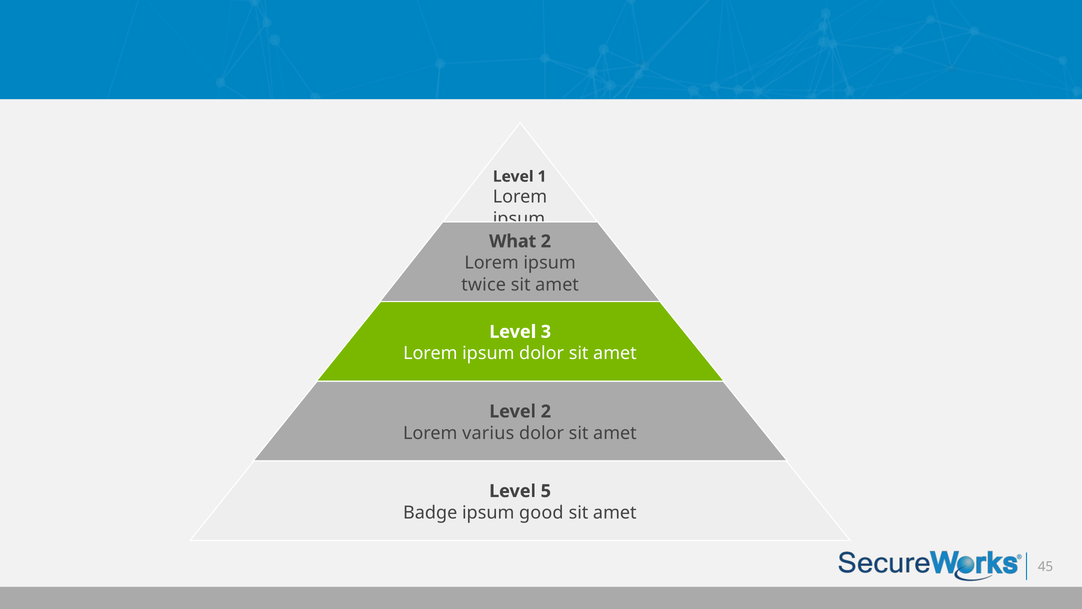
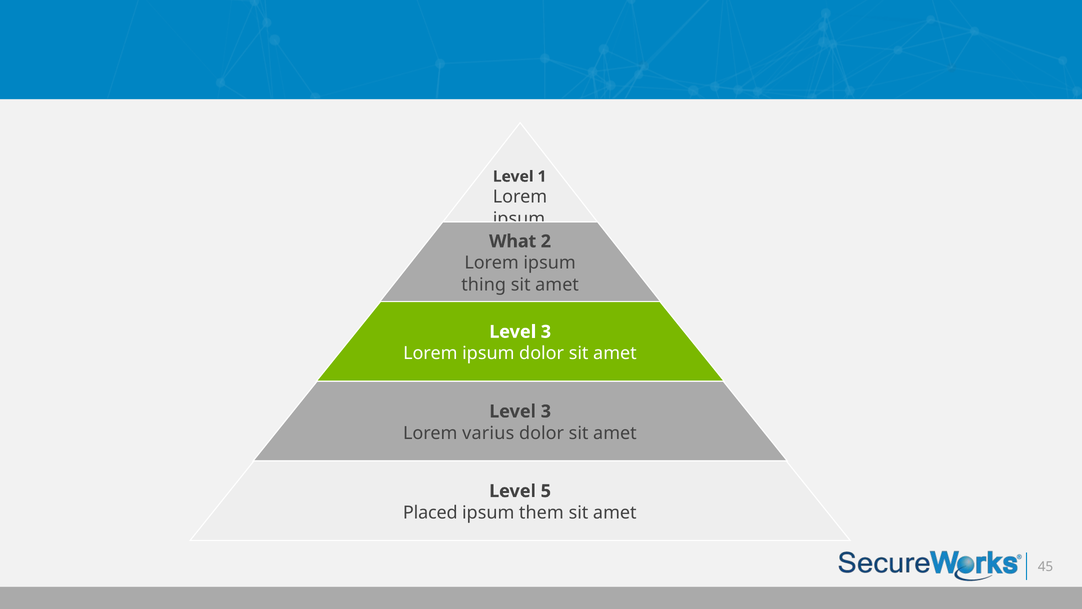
twice: twice -> thing (484, 284)
2: 2 -> 3 (546, 411)
Badge: Badge -> Placed (430, 513)
good: good -> them (541, 513)
